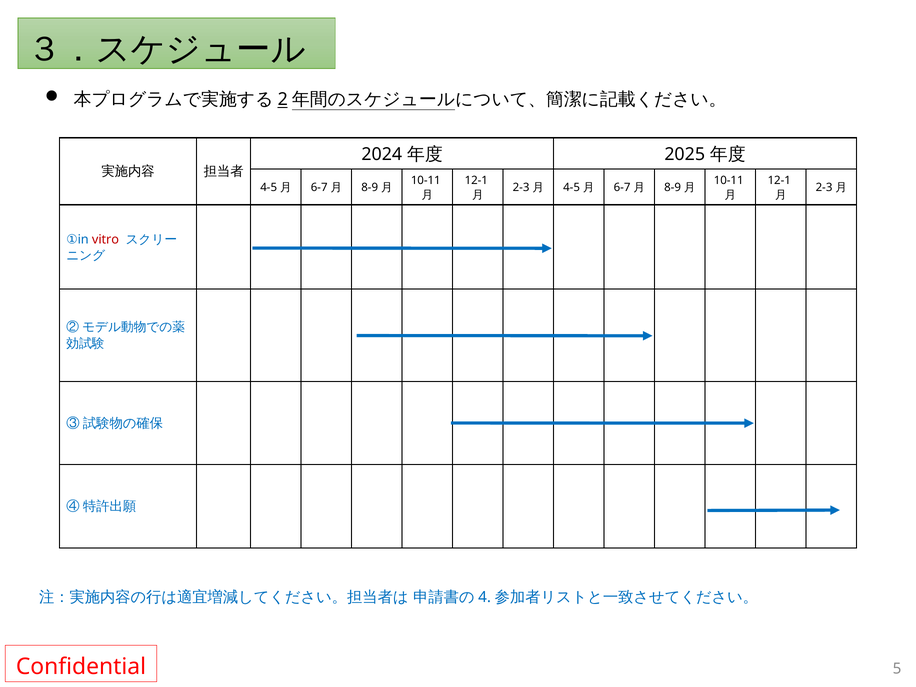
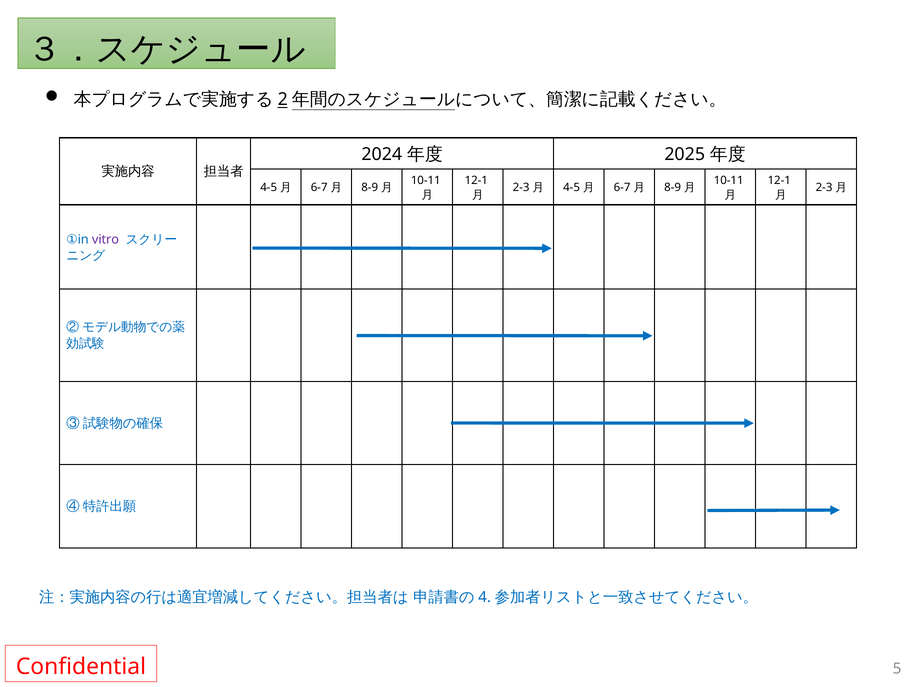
vitro colour: red -> purple (105, 240)
